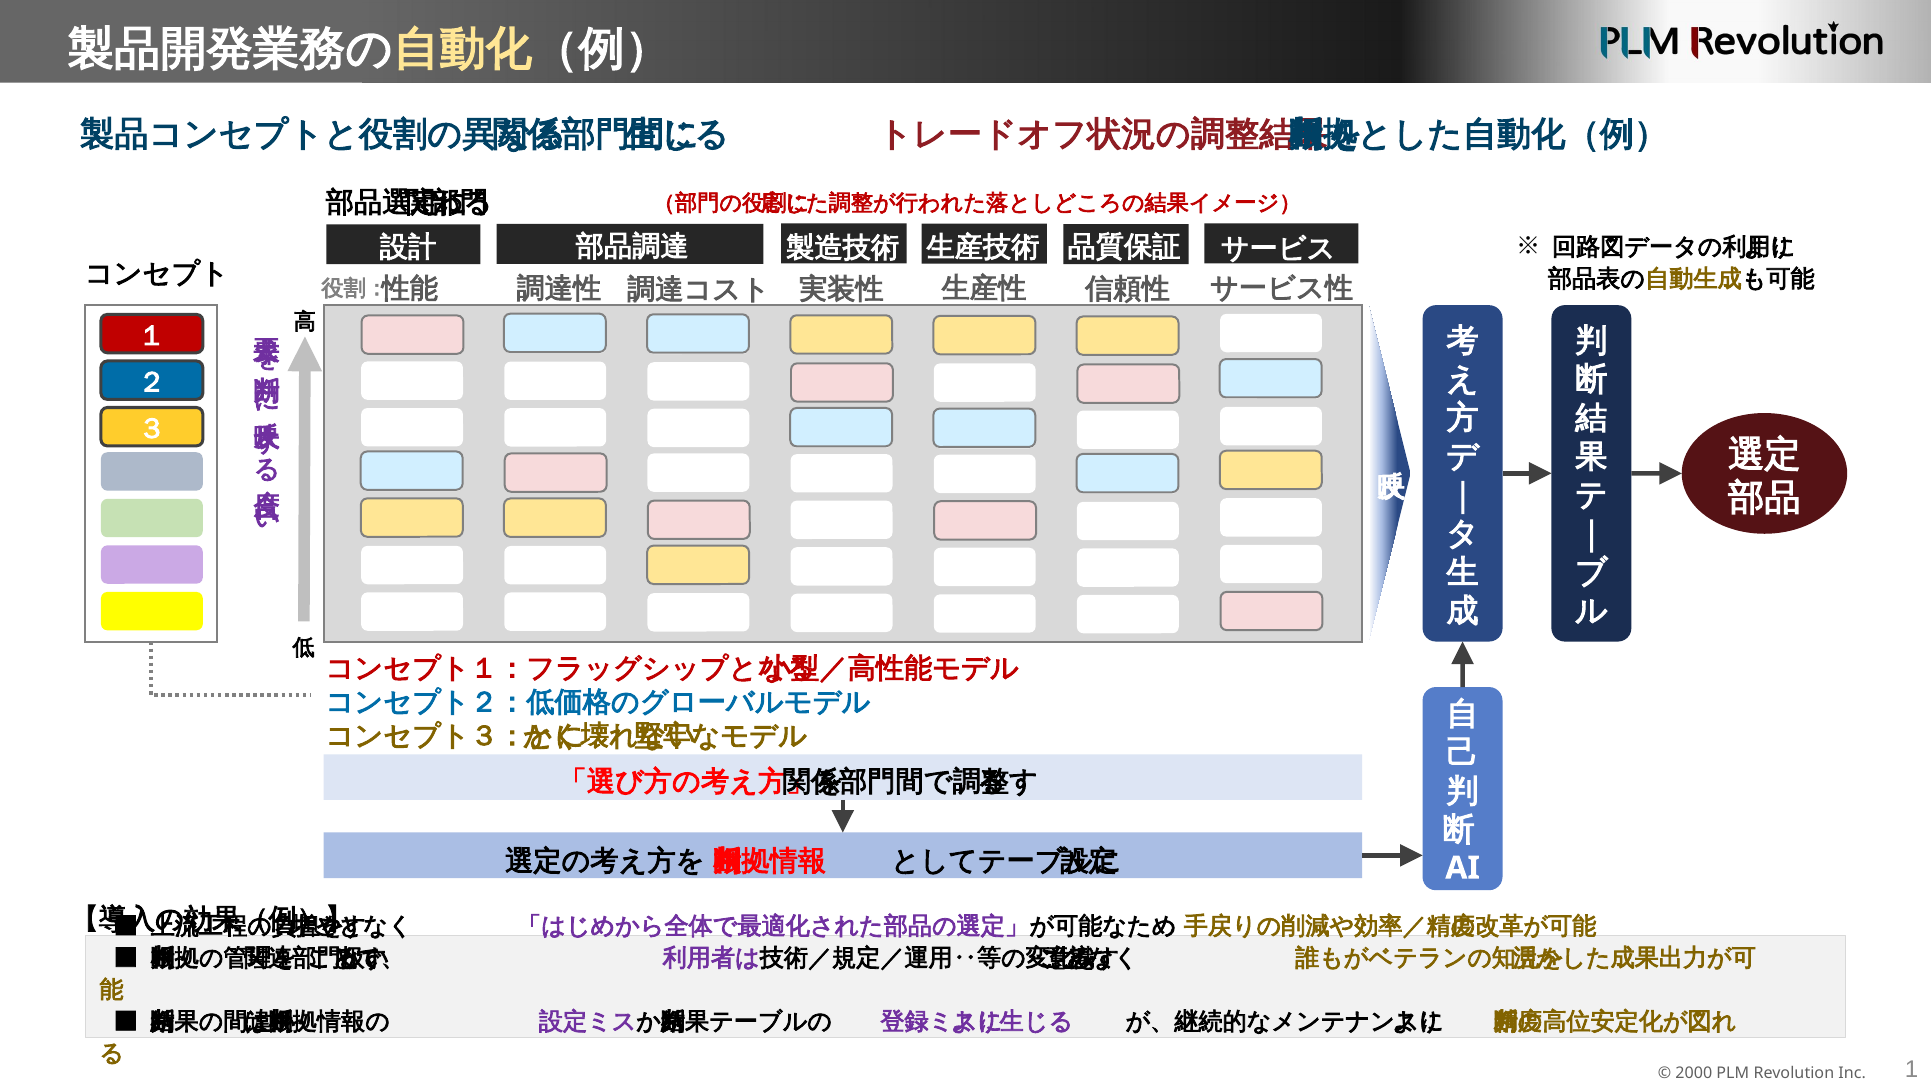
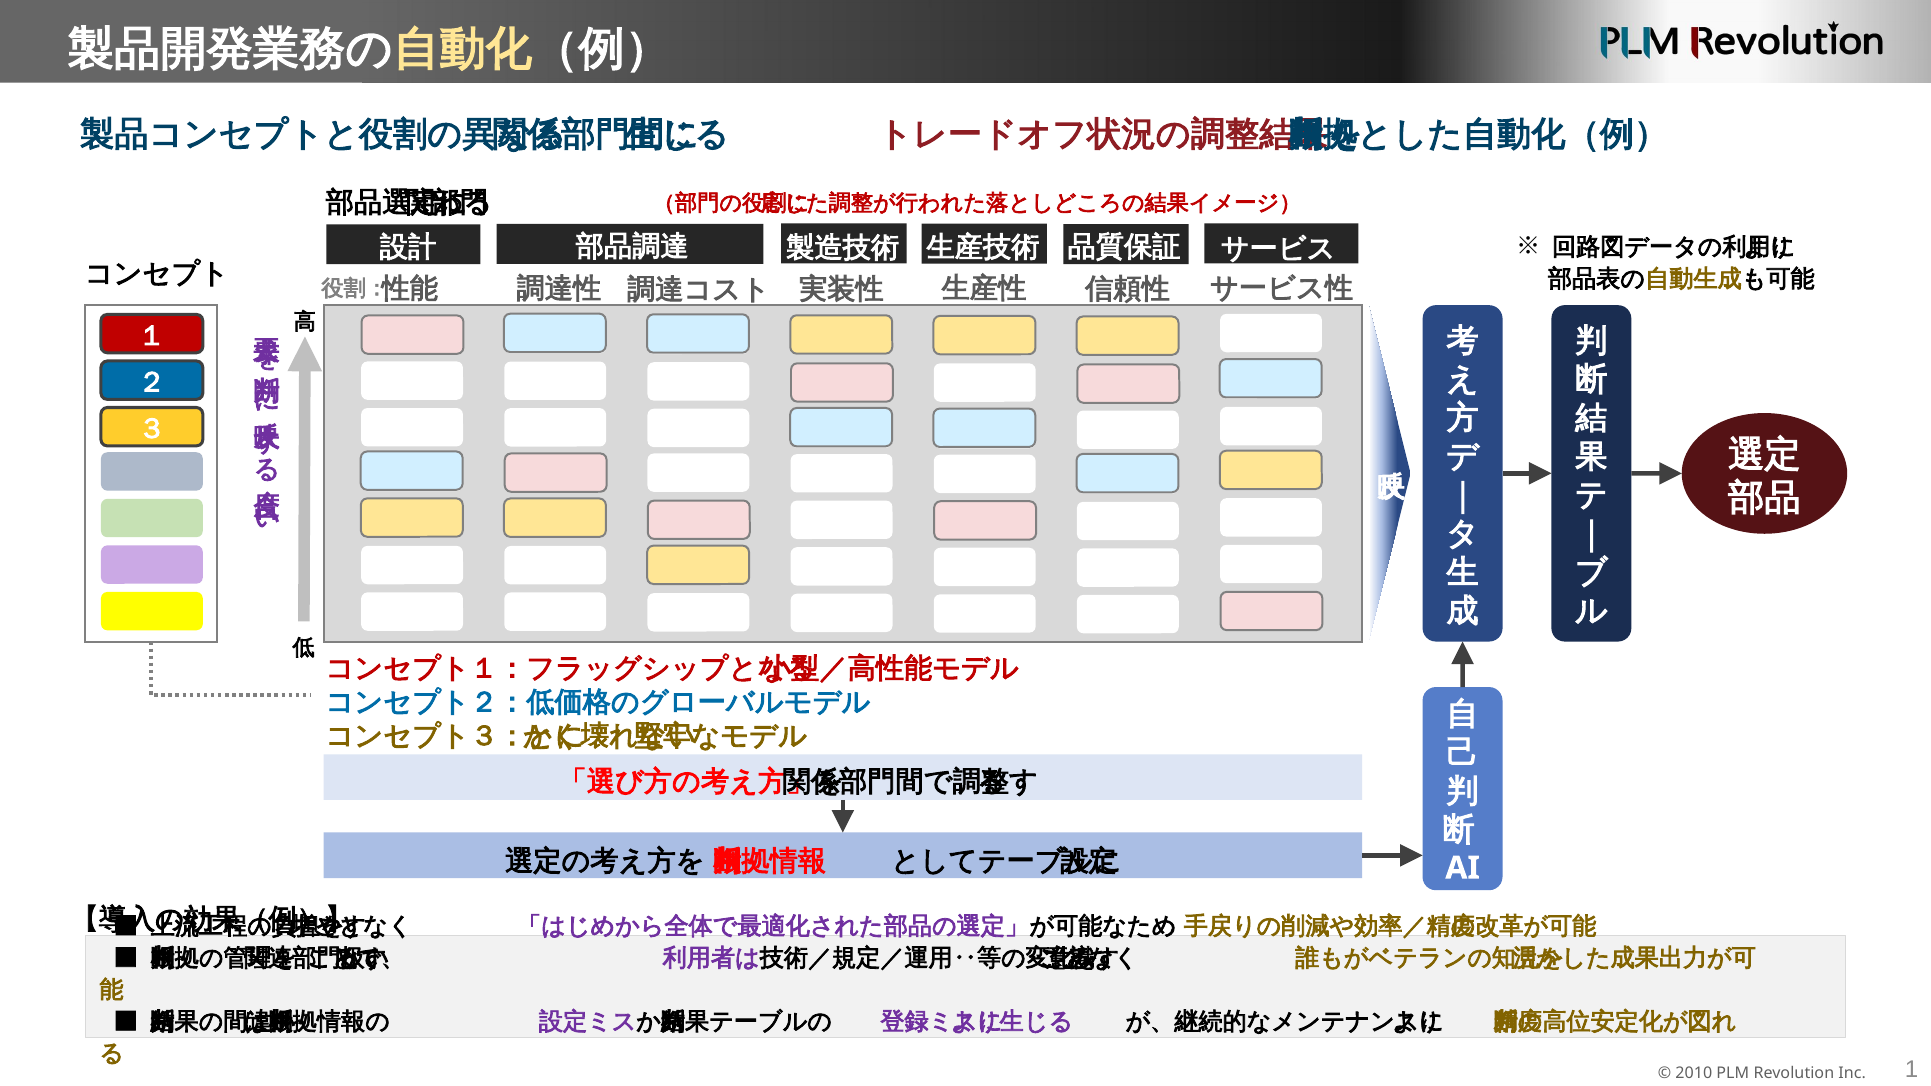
2000: 2000 -> 2010 (1694, 1074)
